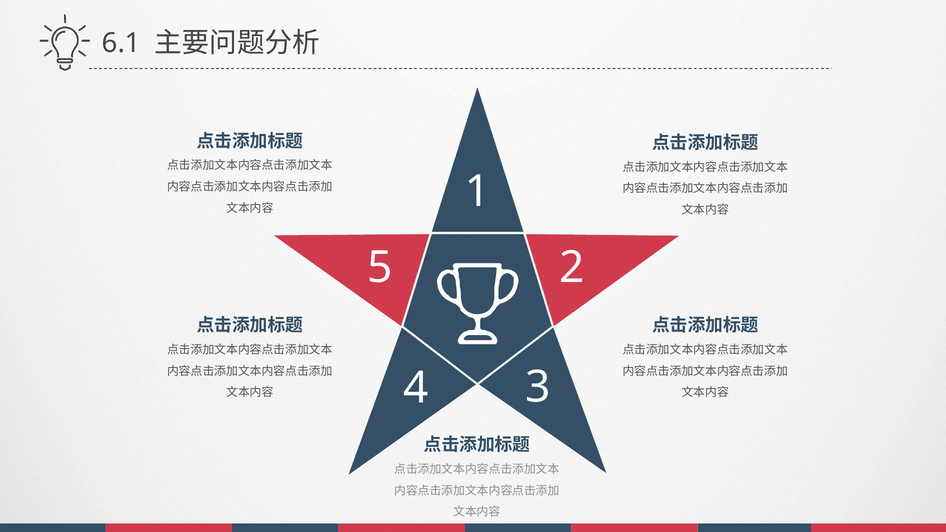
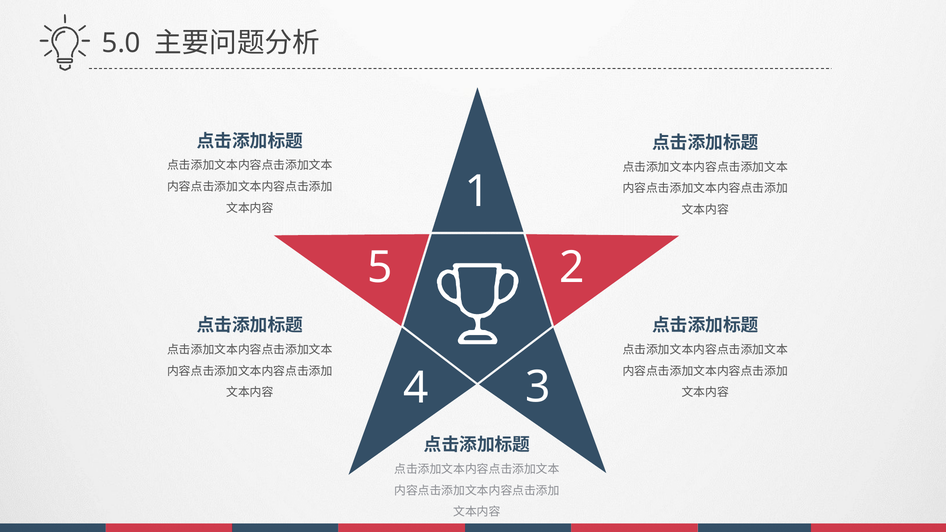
6.1: 6.1 -> 5.0 (121, 43)
